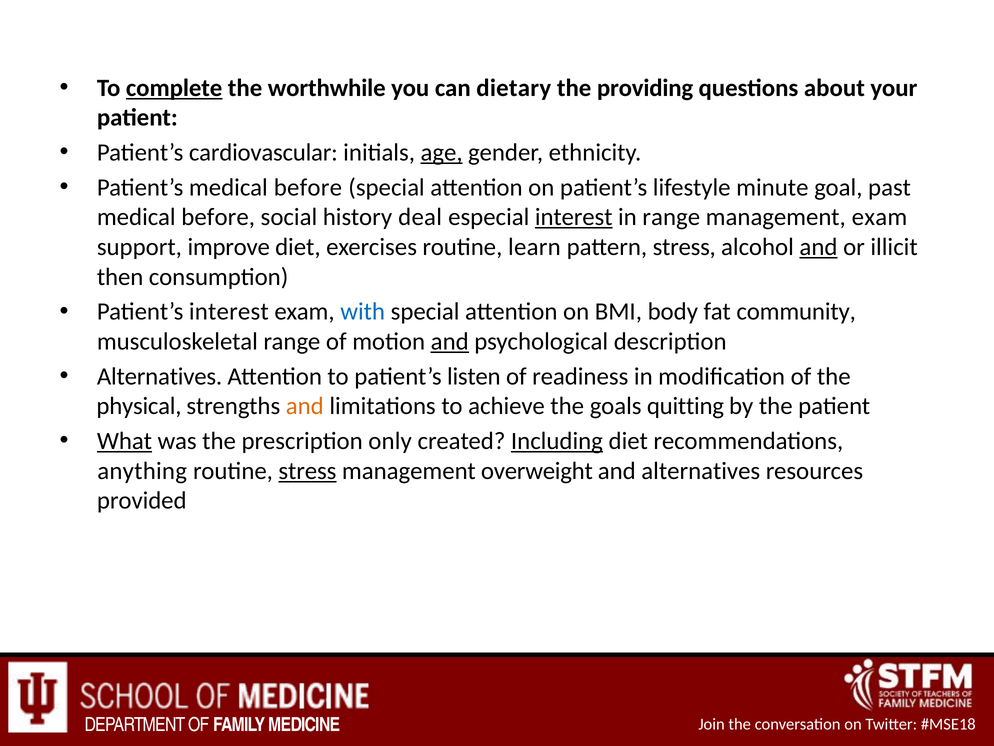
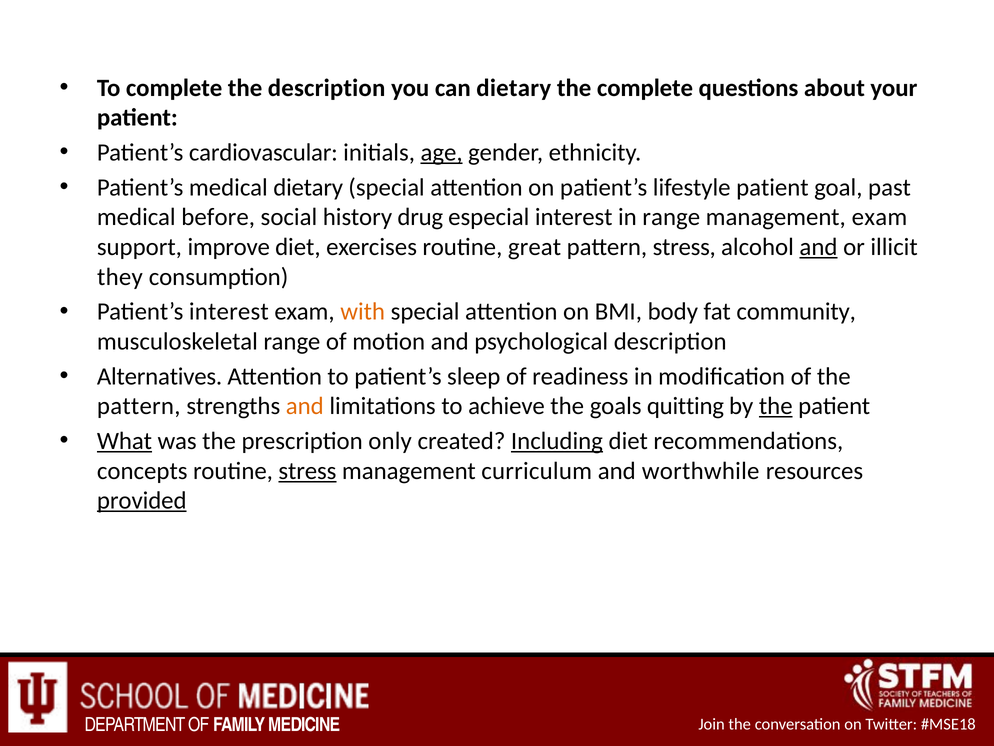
complete underline: present -> none (174, 88)
the worthwhile: worthwhile -> description (327, 88)
the providing: providing -> complete (645, 88)
Patient’s medical before: before -> dietary (308, 187)
lifestyle minute: minute -> patient (772, 187)
deal: deal -> drug (420, 217)
interest underline: present -> none (574, 217)
learn: learn -> great (534, 247)
then: then -> they (120, 277)
with colour: blue -> orange (363, 312)
and underline: present -> none (450, 341)
listen: listen -> sleep (474, 376)
physical: physical -> pattern (139, 406)
the underline: none -> present (776, 406)
anything: anything -> concepts (142, 471)
overweight: overweight -> curriculum (537, 471)
and alternatives: alternatives -> worthwhile (701, 471)
provided underline: none -> present (142, 500)
